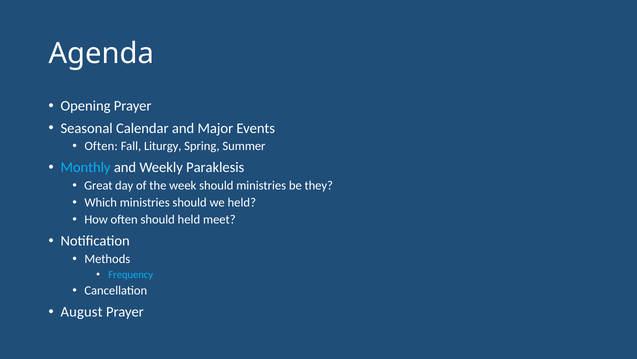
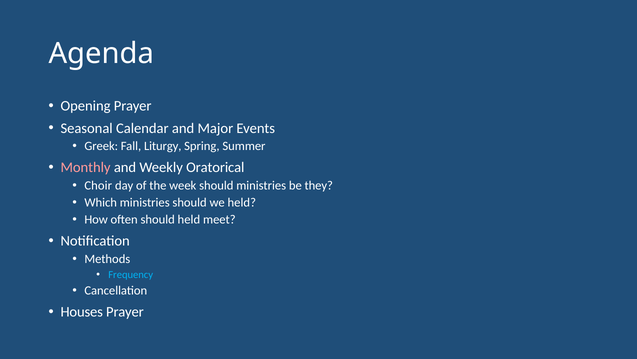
Often: Often -> Greek (101, 146)
Monthly colour: light blue -> pink (86, 167)
Paraklesis: Paraklesis -> Oratorical (215, 167)
Great: Great -> Choir (98, 185)
August: August -> Houses (82, 311)
